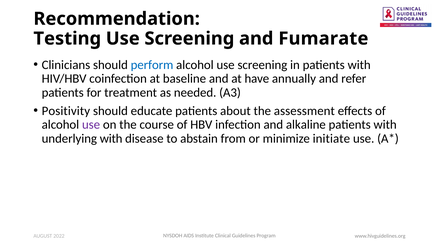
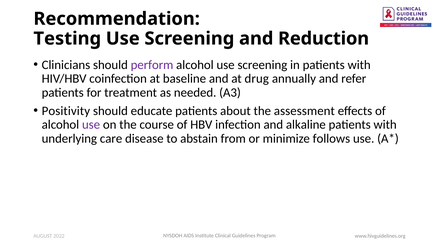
Fumarate: Fumarate -> Reduction (324, 39)
perform colour: blue -> purple (152, 65)
have: have -> drug (257, 79)
underlying with: with -> care (111, 139)
initiate: initiate -> follows (331, 139)
